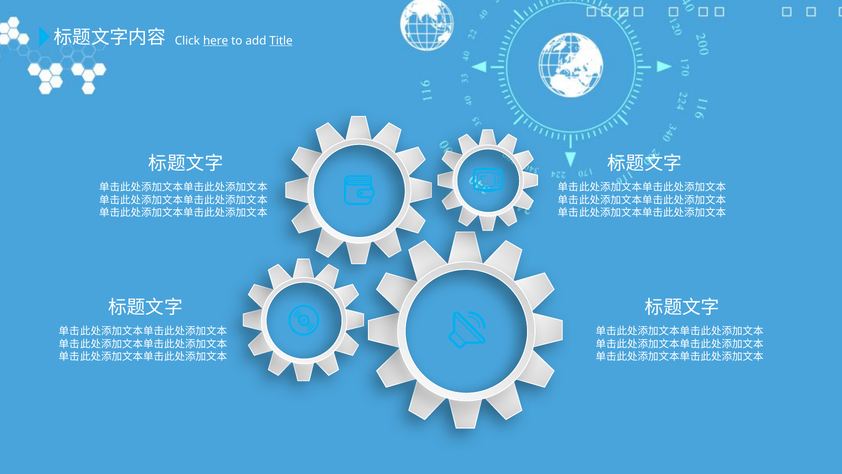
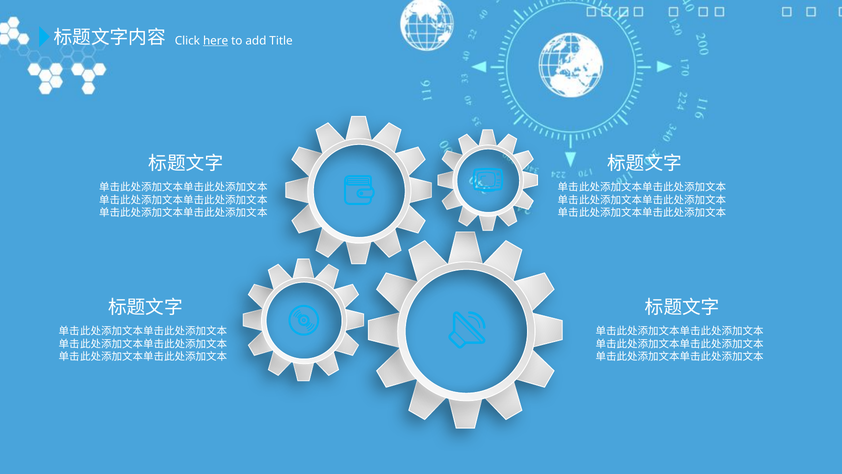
Title underline: present -> none (281, 41)
